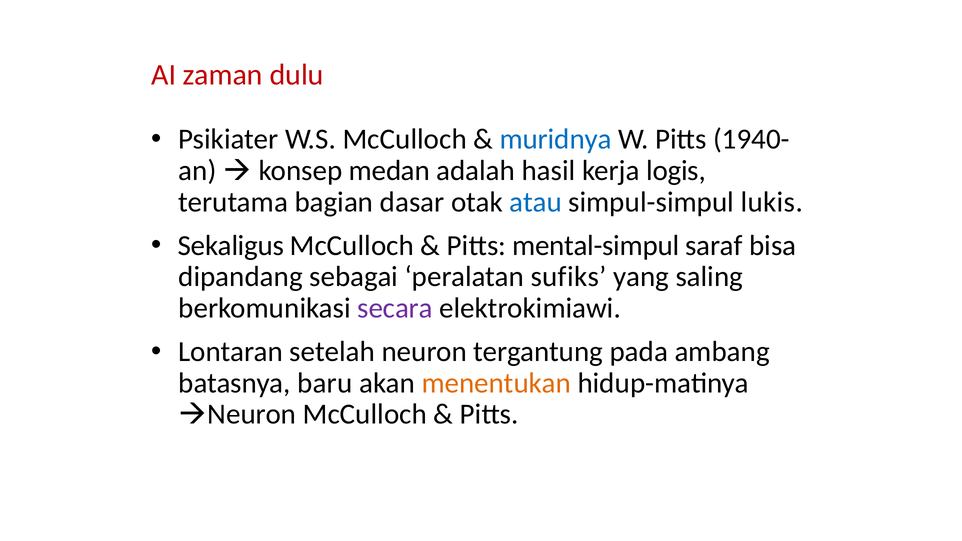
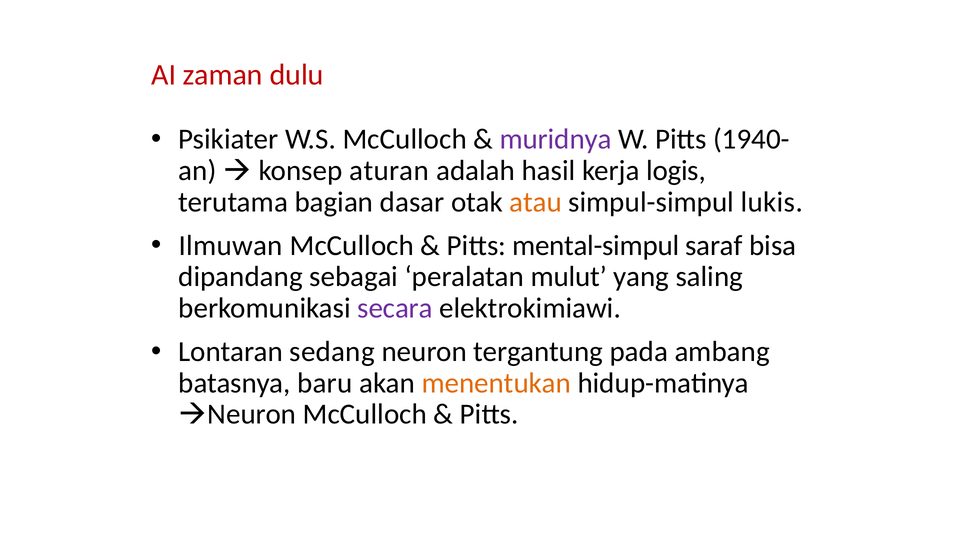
muridnya colour: blue -> purple (556, 139)
medan: medan -> aturan (389, 171)
atau colour: blue -> orange (536, 202)
Sekaligus: Sekaligus -> Ilmuwan (231, 246)
sufiks: sufiks -> mulut (569, 277)
setelah: setelah -> sedang (332, 352)
